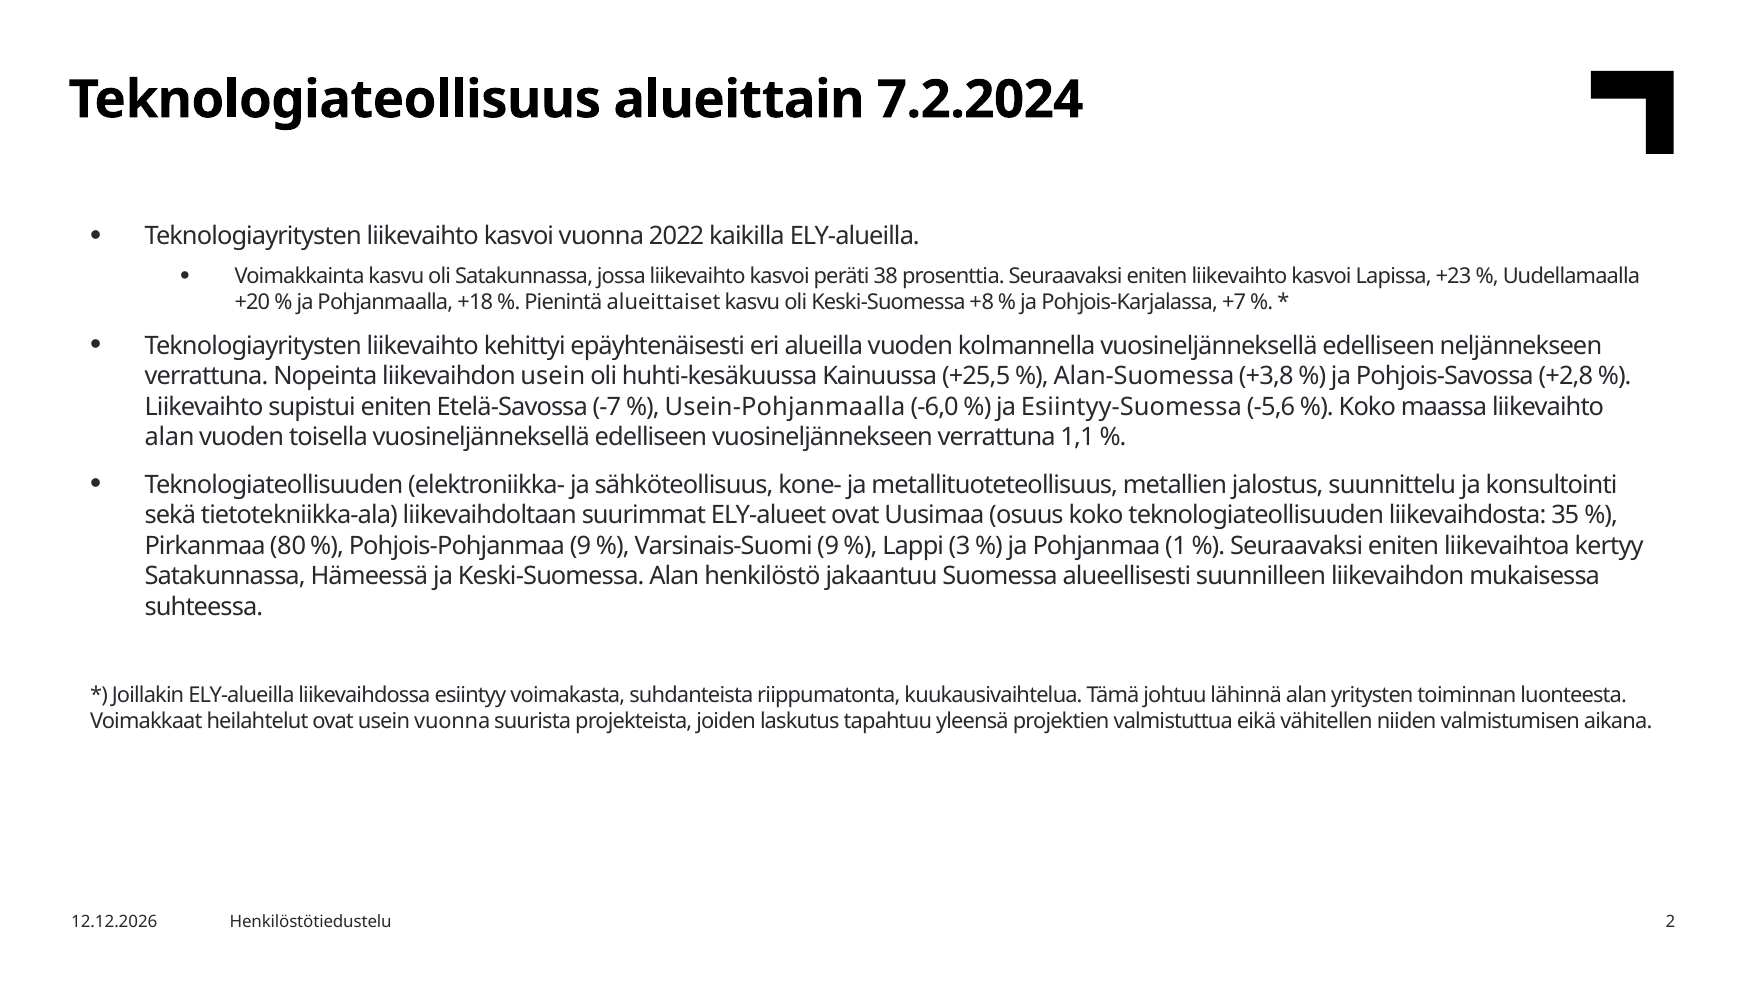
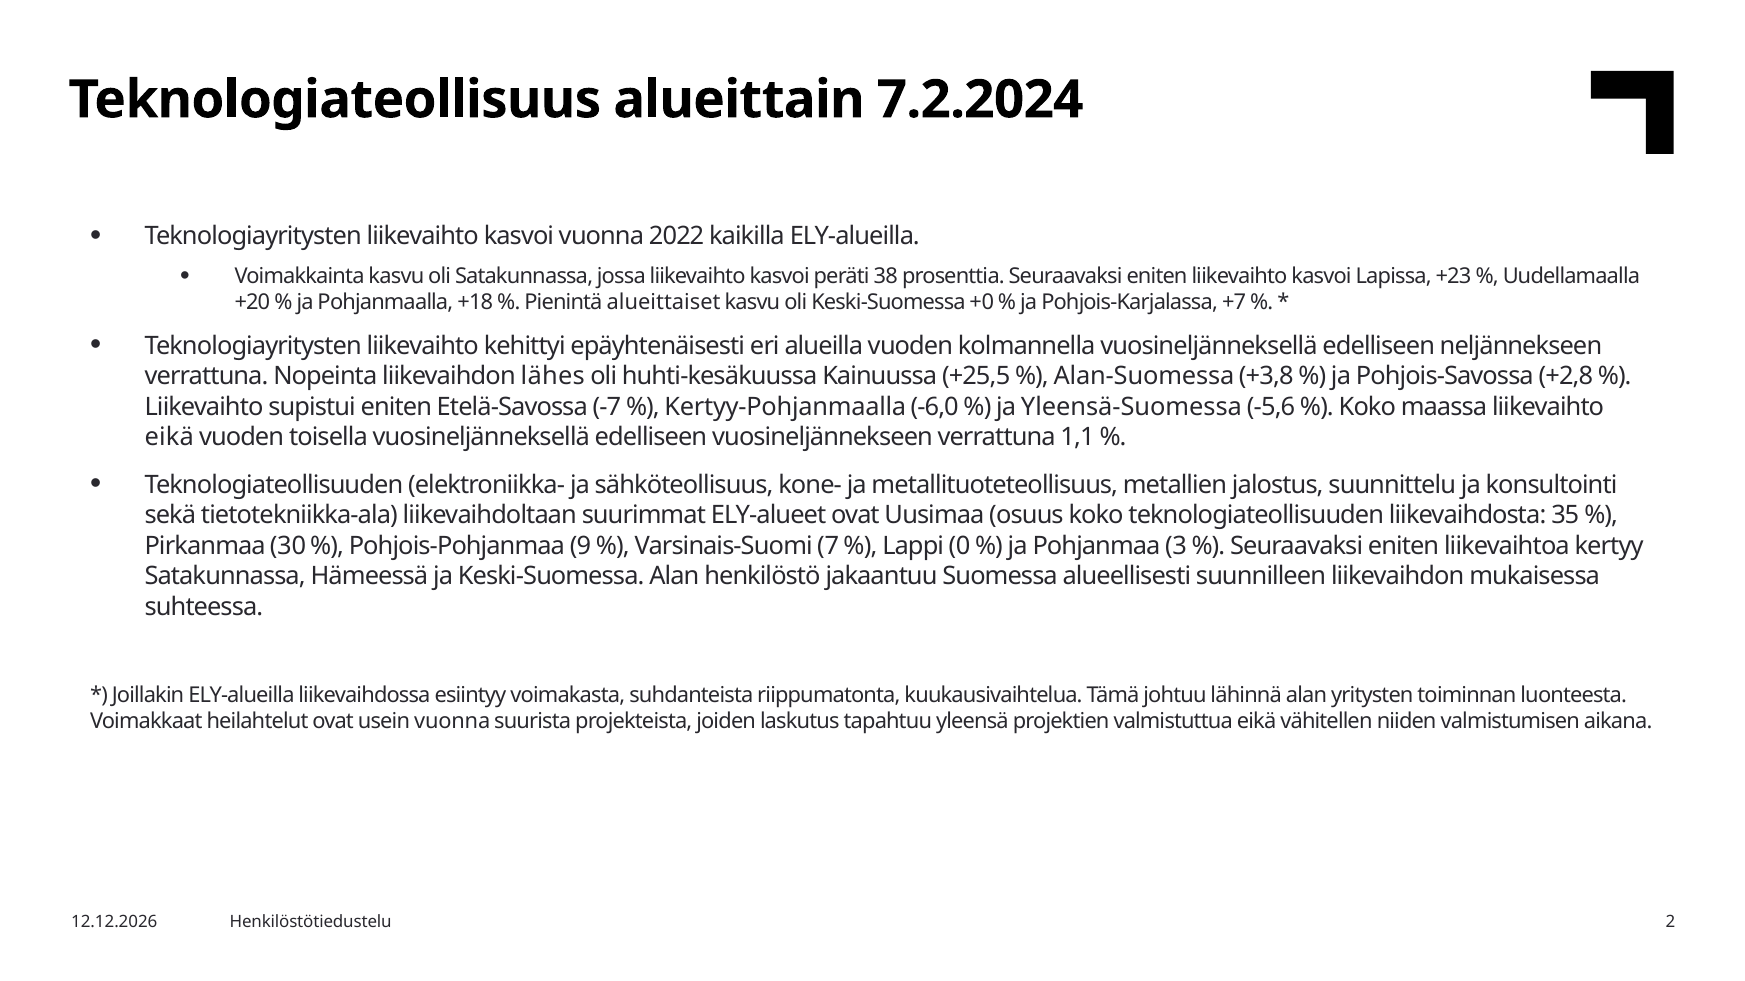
+8: +8 -> +0 (982, 303)
liikevaihdon usein: usein -> lähes (553, 377)
Usein-Pohjanmaalla: Usein-Pohjanmaalla -> Kertyy-Pohjanmaalla (785, 407)
Esiintyy-Suomessa: Esiintyy-Suomessa -> Yleensä-Suomessa (1131, 407)
alan: alan -> eikä (169, 438)
80: 80 -> 30 (288, 546)
Varsinais-Suomi 9: 9 -> 7 (828, 546)
3: 3 -> 0 (960, 546)
1: 1 -> 3 (1176, 546)
